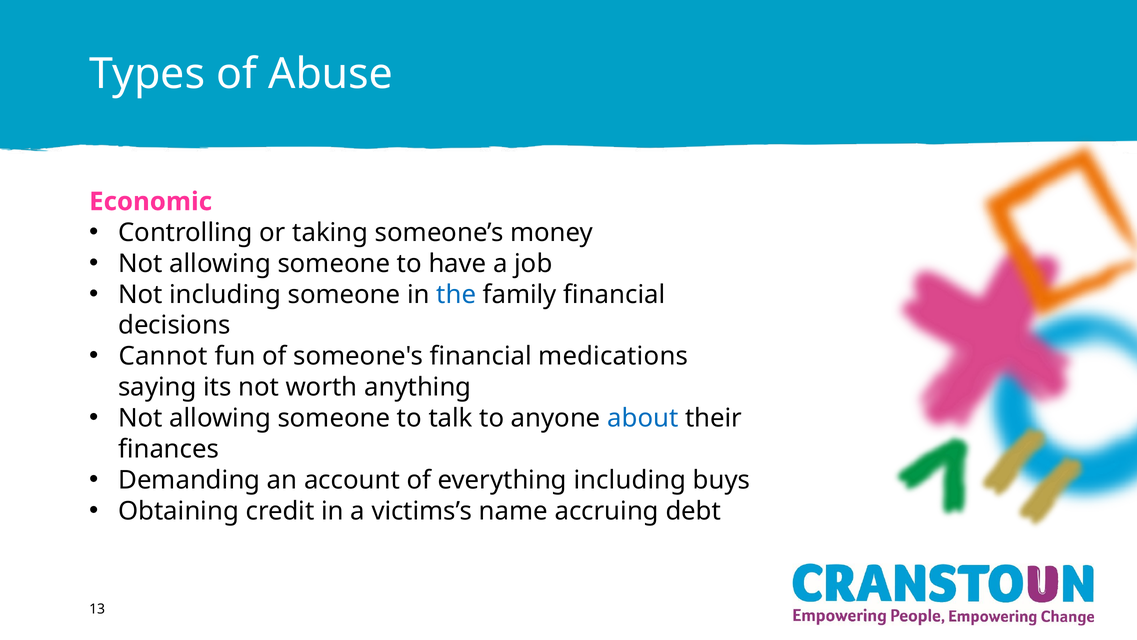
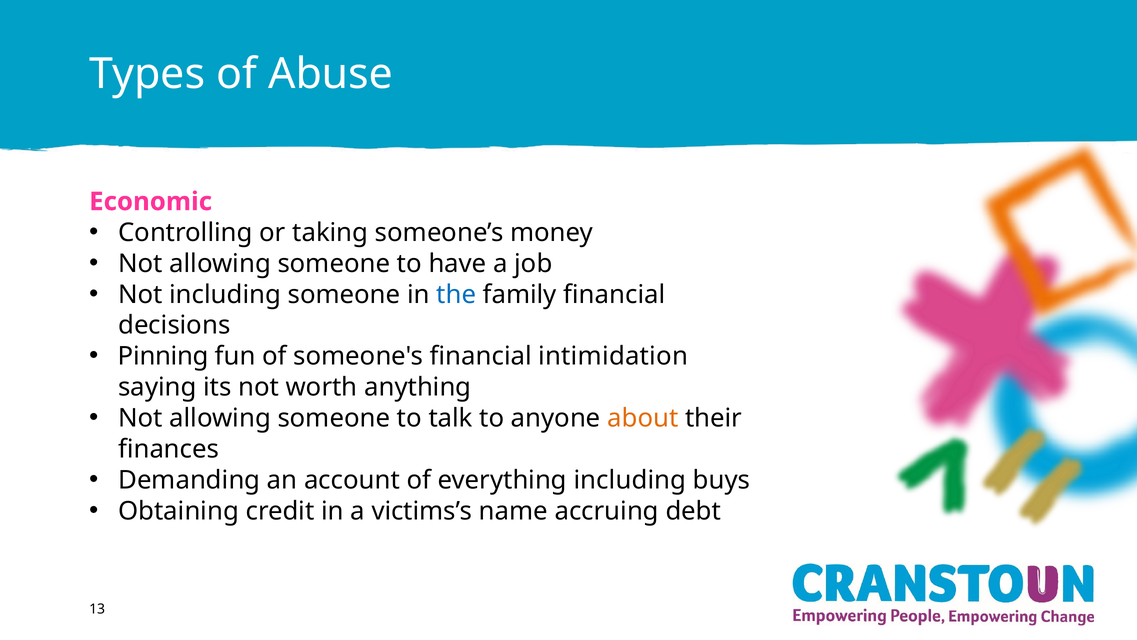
Cannot: Cannot -> Pinning (163, 356)
medications: medications -> intimidation (613, 356)
about colour: blue -> orange (643, 418)
